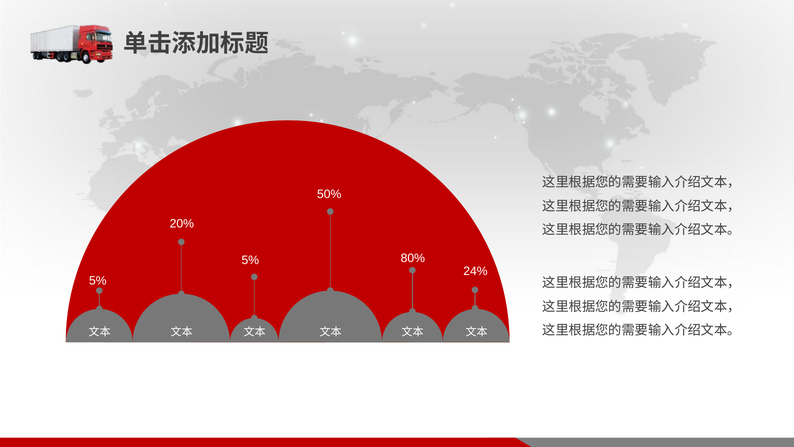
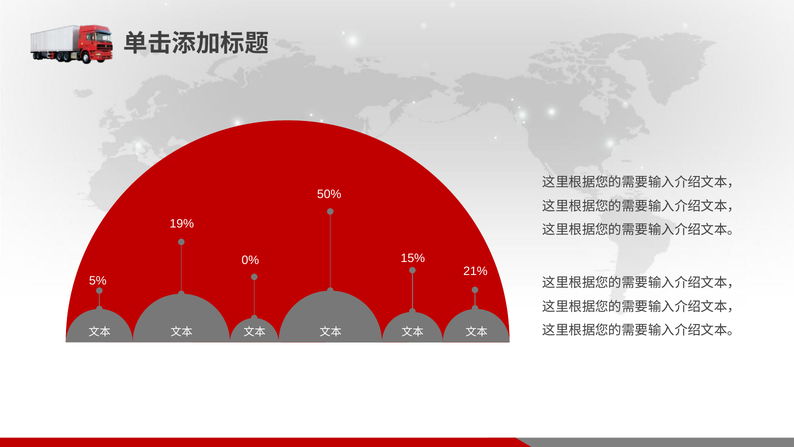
20%: 20% -> 19% (182, 223)
80%: 80% -> 15% (413, 258)
5%: 5% -> 0% (250, 260)
24%: 24% -> 21% (475, 271)
